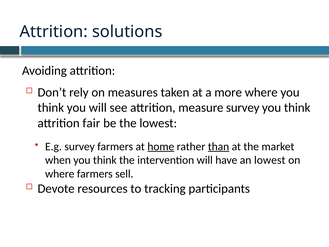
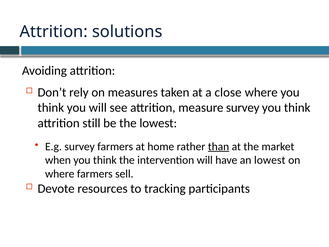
more: more -> close (228, 92)
fair: fair -> still (91, 123)
home underline: present -> none (161, 146)
